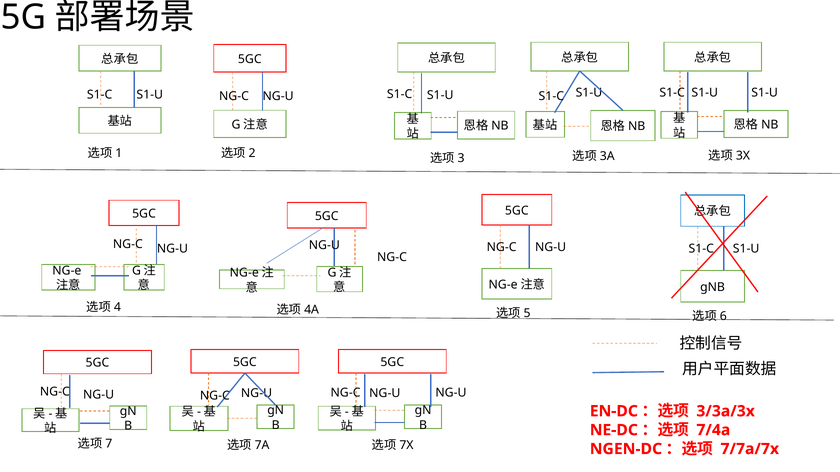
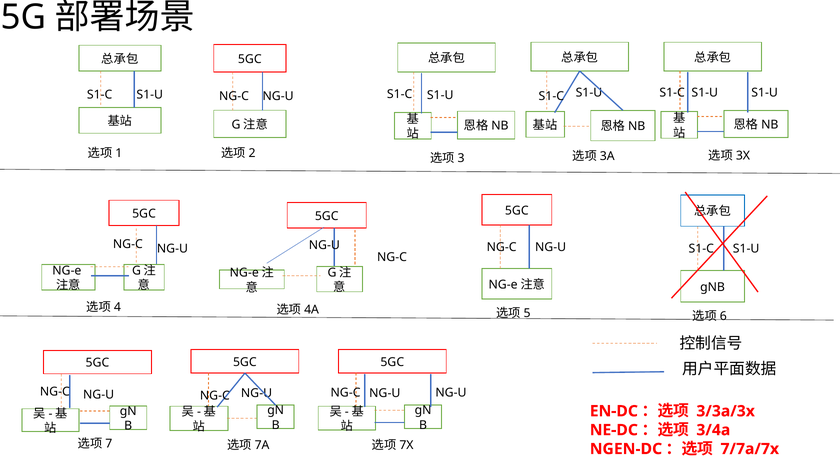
7/4a: 7/4a -> 3/4a (713, 430)
